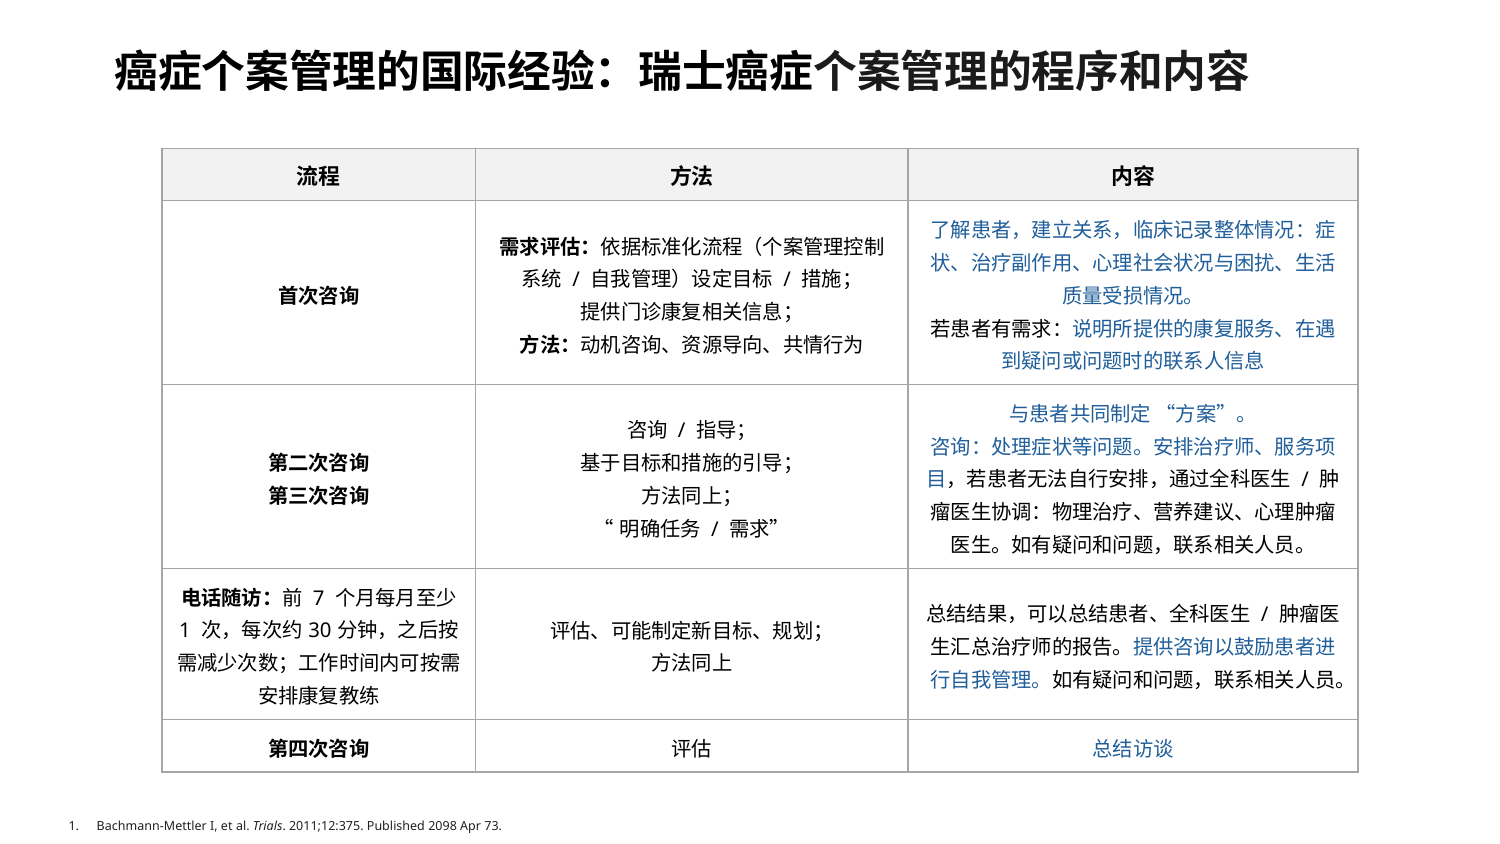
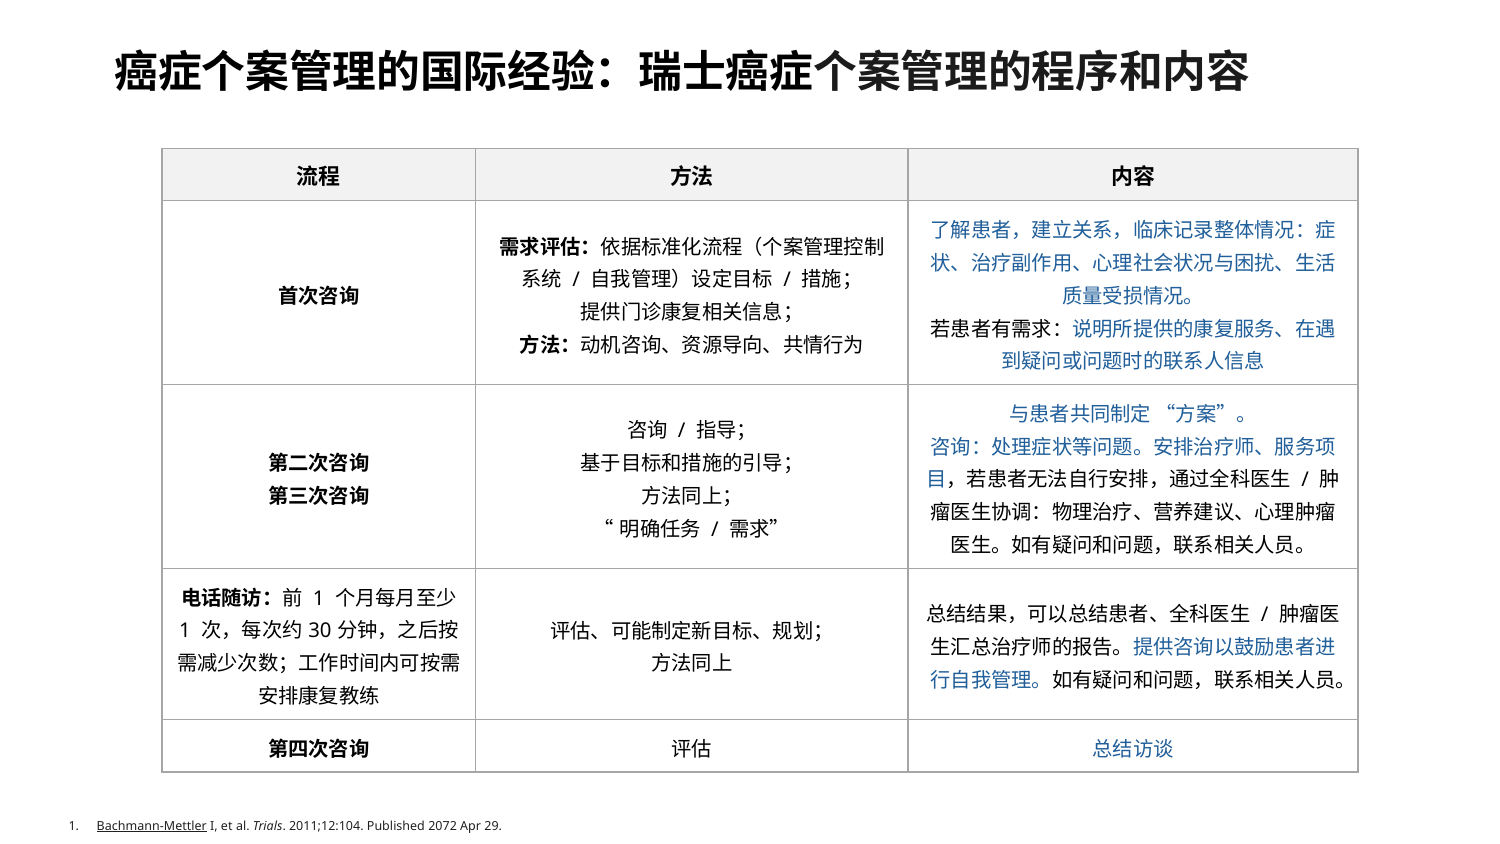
7: 7 -> 1 (319, 598)
Bachmann-Mettler underline: none -> present (152, 826)
2011;12:375: 2011;12:375 -> 2011;12:104 (326, 826)
2098: 2098 -> 2072 (443, 826)
73: 73 -> 29 (493, 826)
